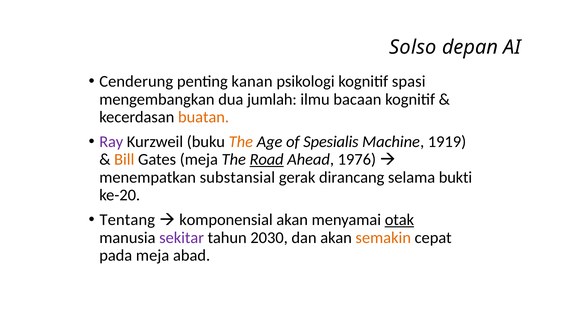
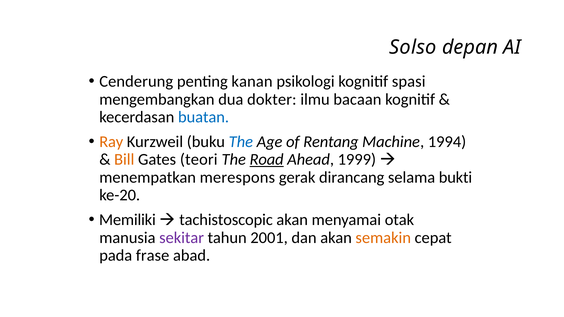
jumlah: jumlah -> dokter (272, 99)
buatan colour: orange -> blue (204, 117)
Ray colour: purple -> orange (111, 142)
The colour: orange -> blue (241, 142)
Spesialis: Spesialis -> Rentang (331, 142)
1919: 1919 -> 1994 (447, 142)
Gates meja: meja -> teori (199, 160)
1976: 1976 -> 1999 (357, 160)
substansial: substansial -> merespons (237, 177)
Tentang: Tentang -> Memiliki (127, 220)
komponensial: komponensial -> tachistoscopic (226, 220)
otak underline: present -> none (399, 220)
2030: 2030 -> 2001 (269, 238)
pada meja: meja -> frase (153, 256)
